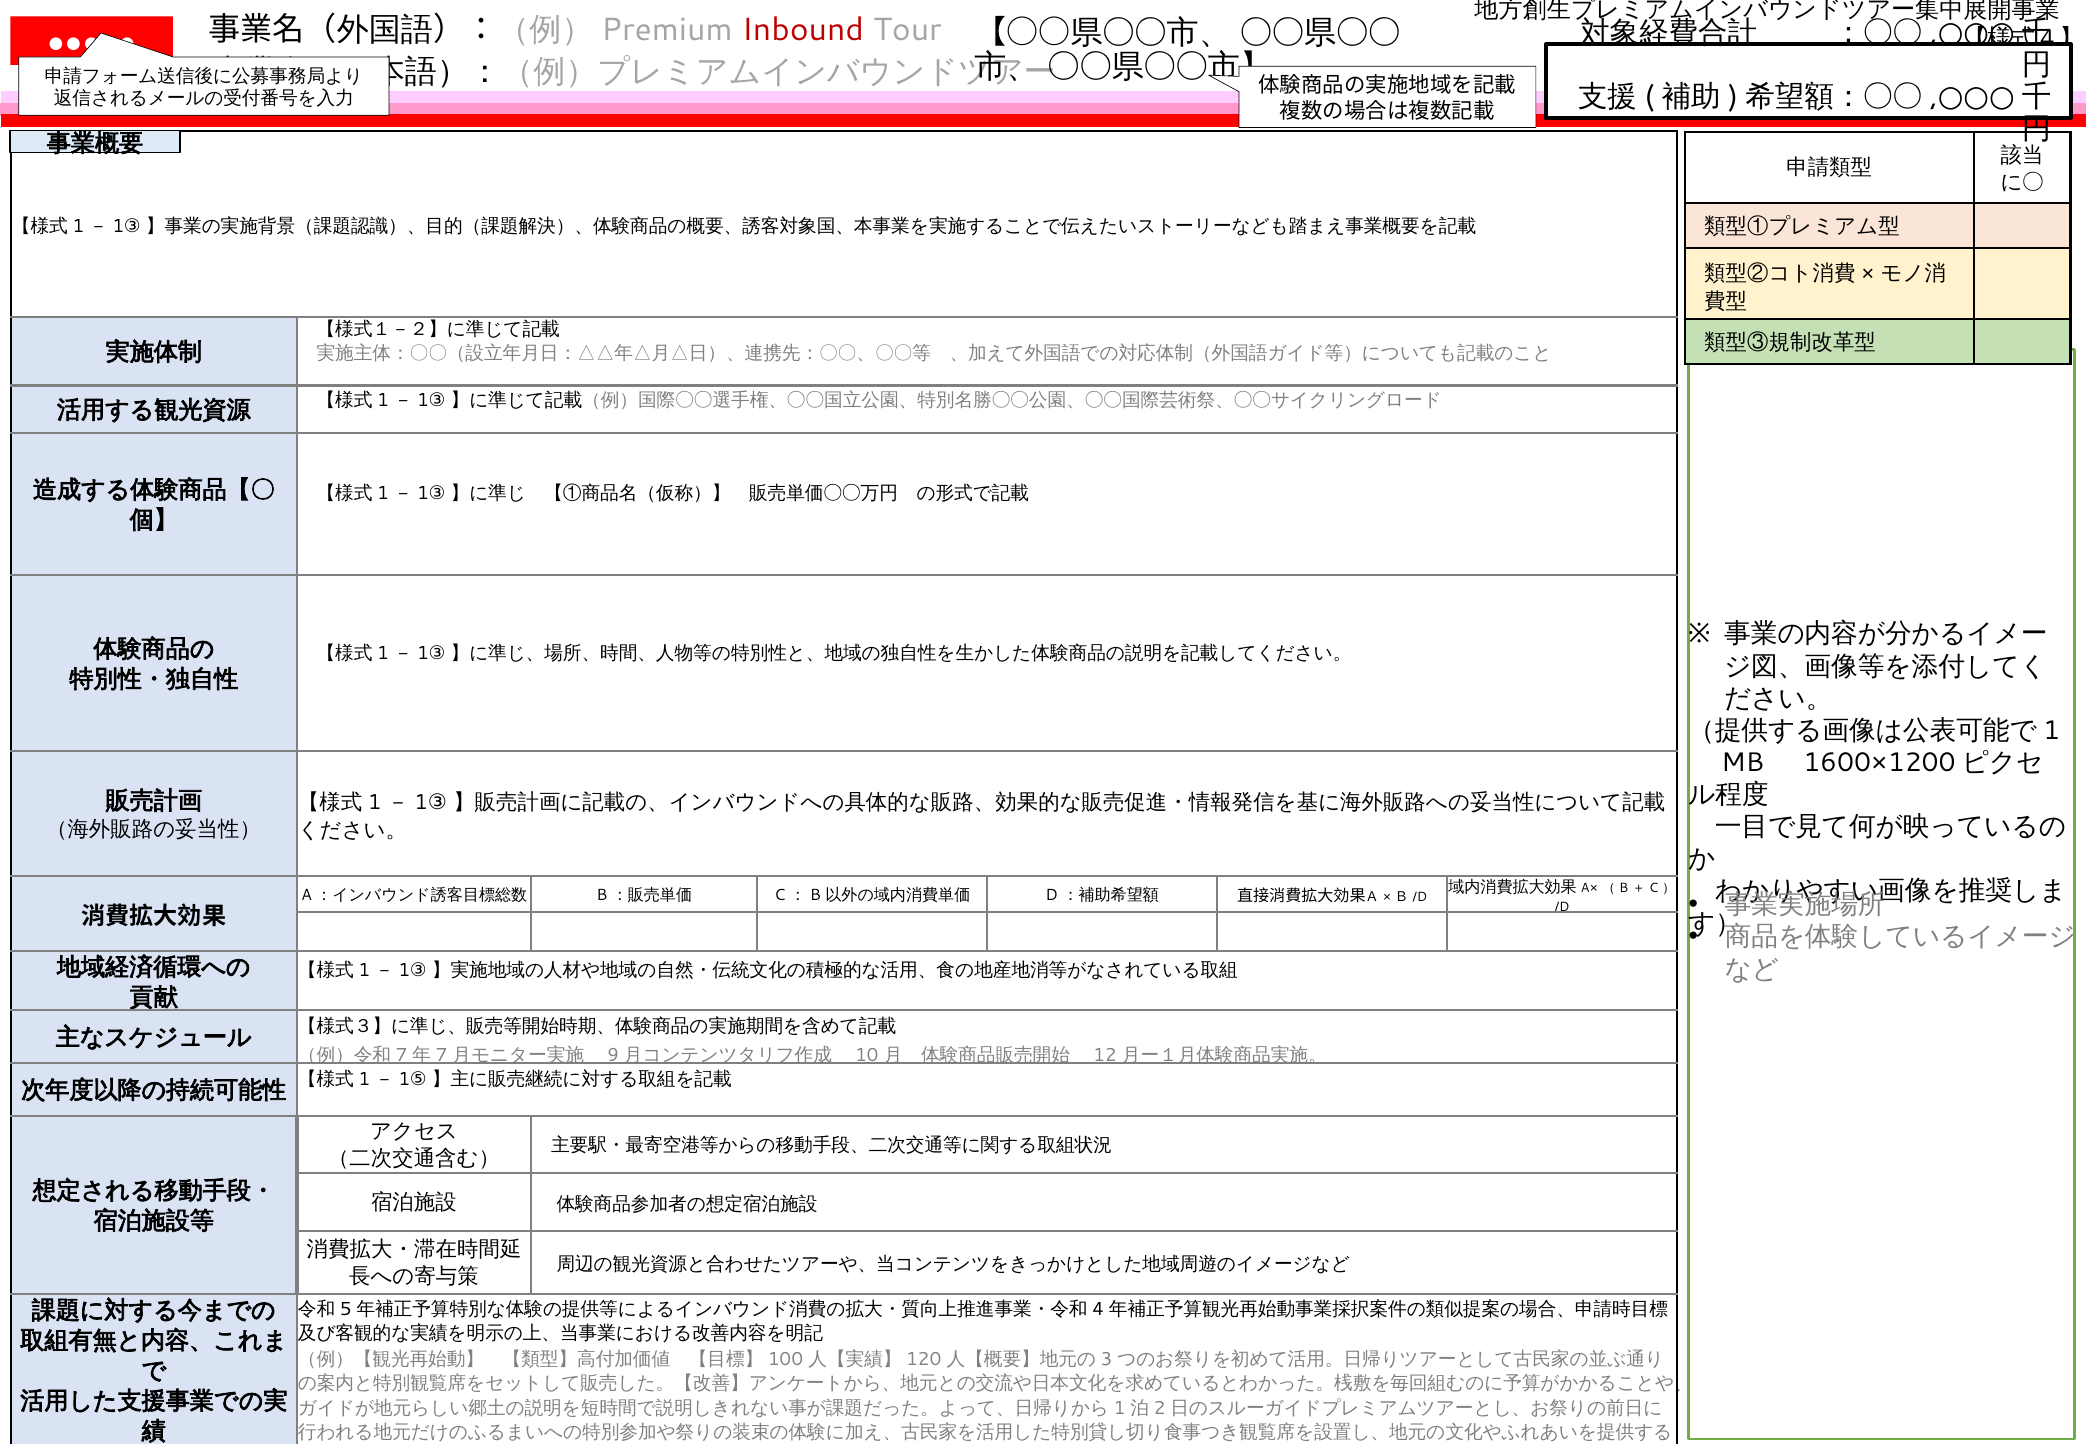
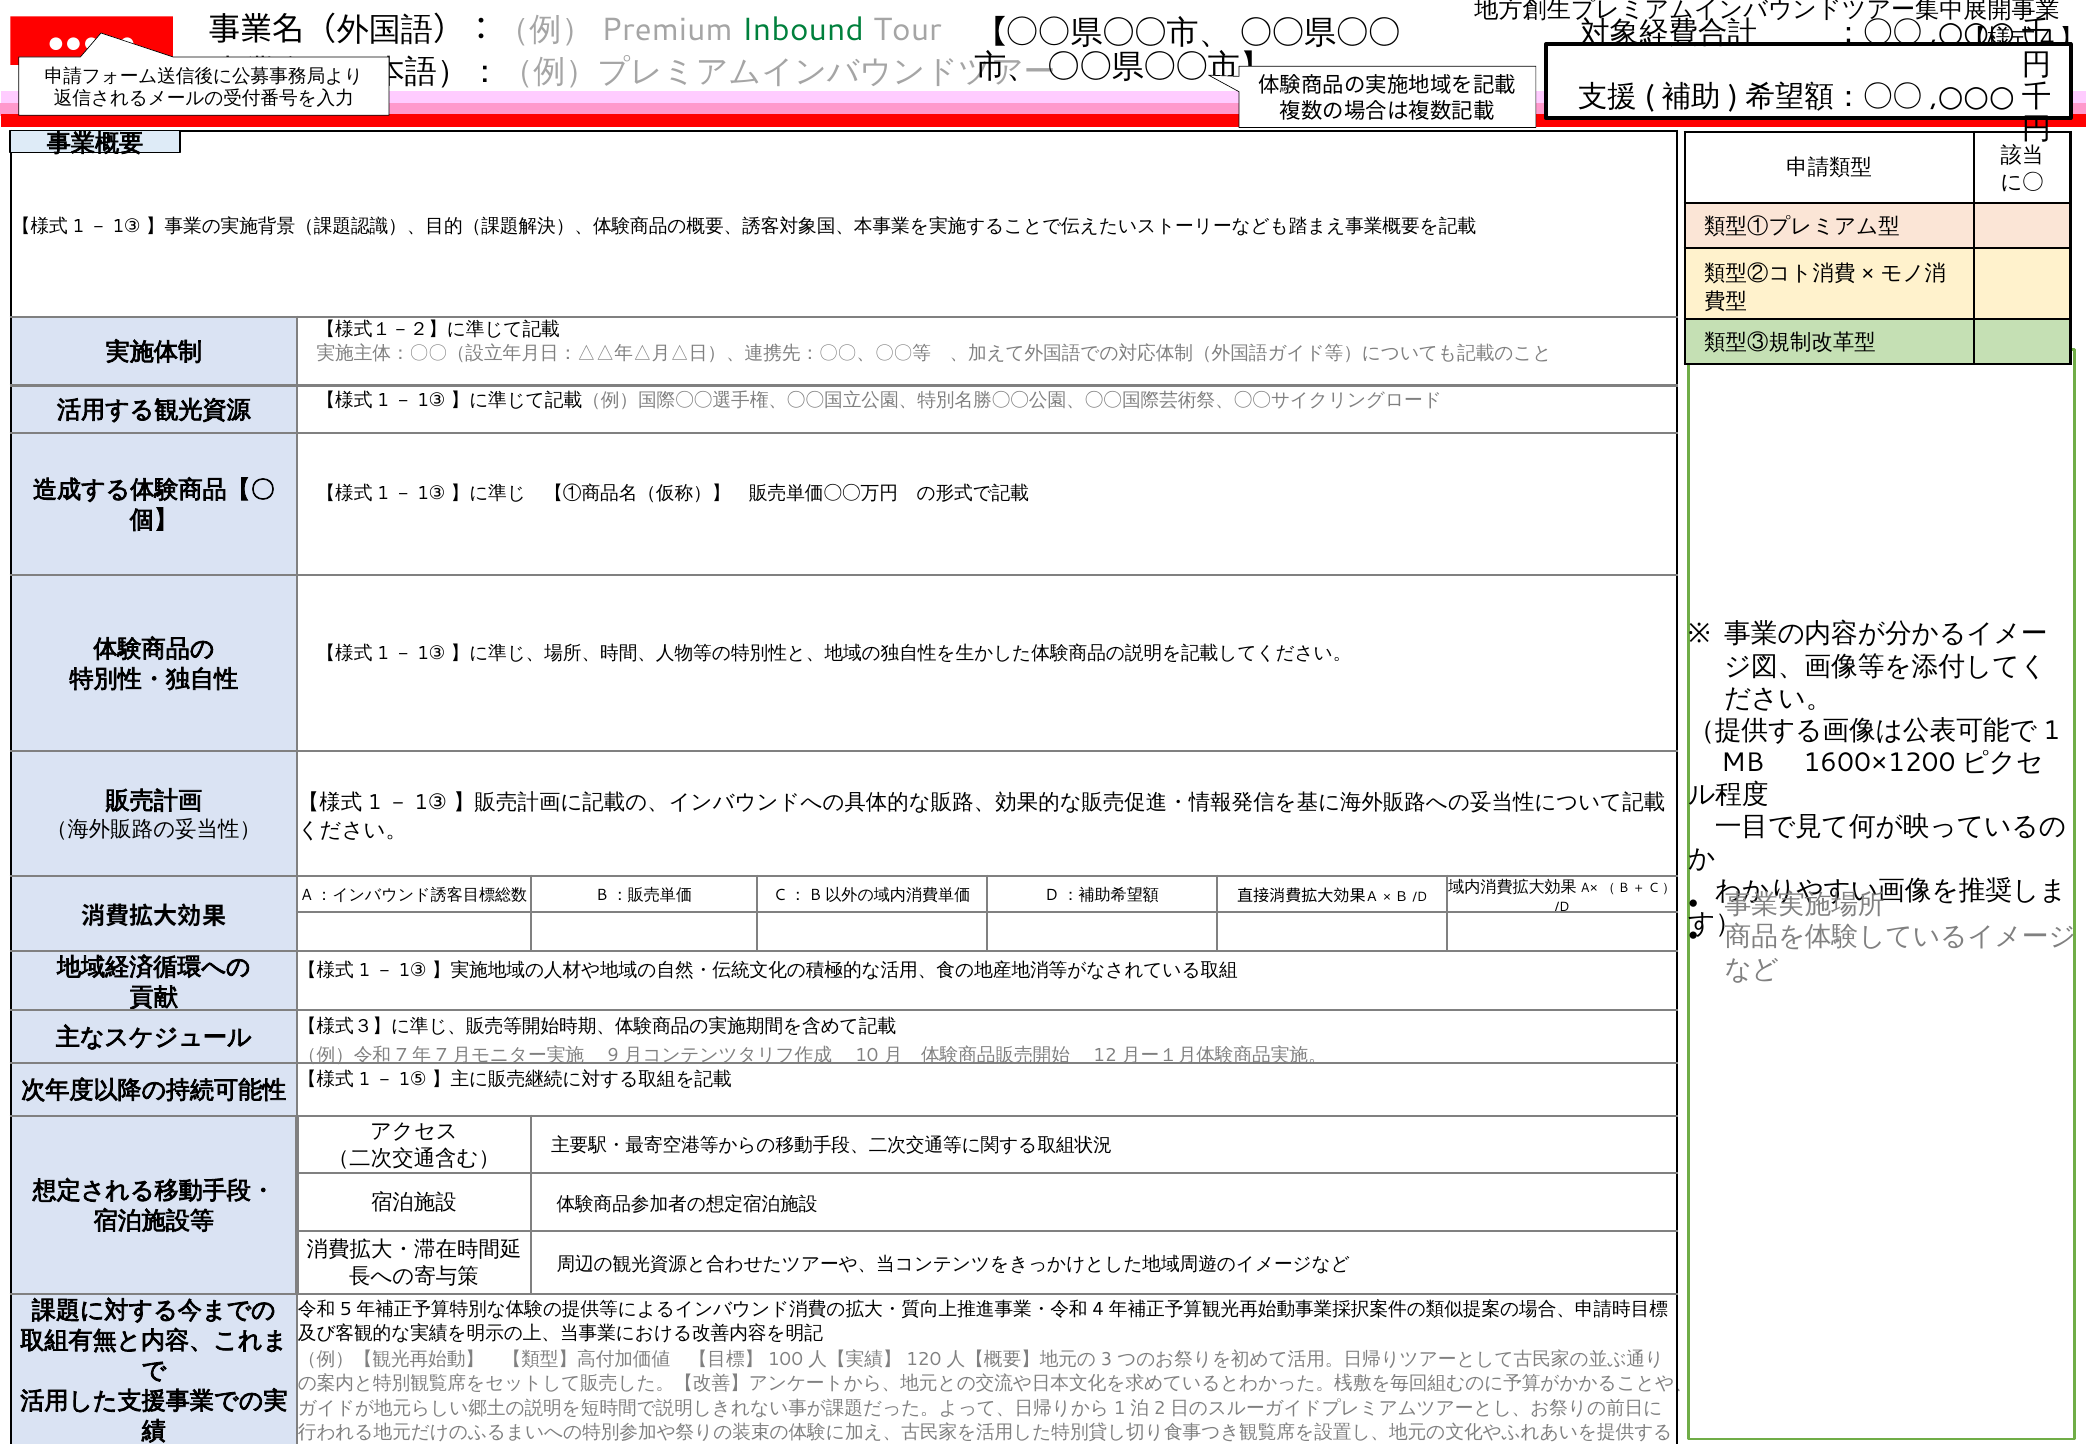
Inbound colour: red -> green (803, 30)
